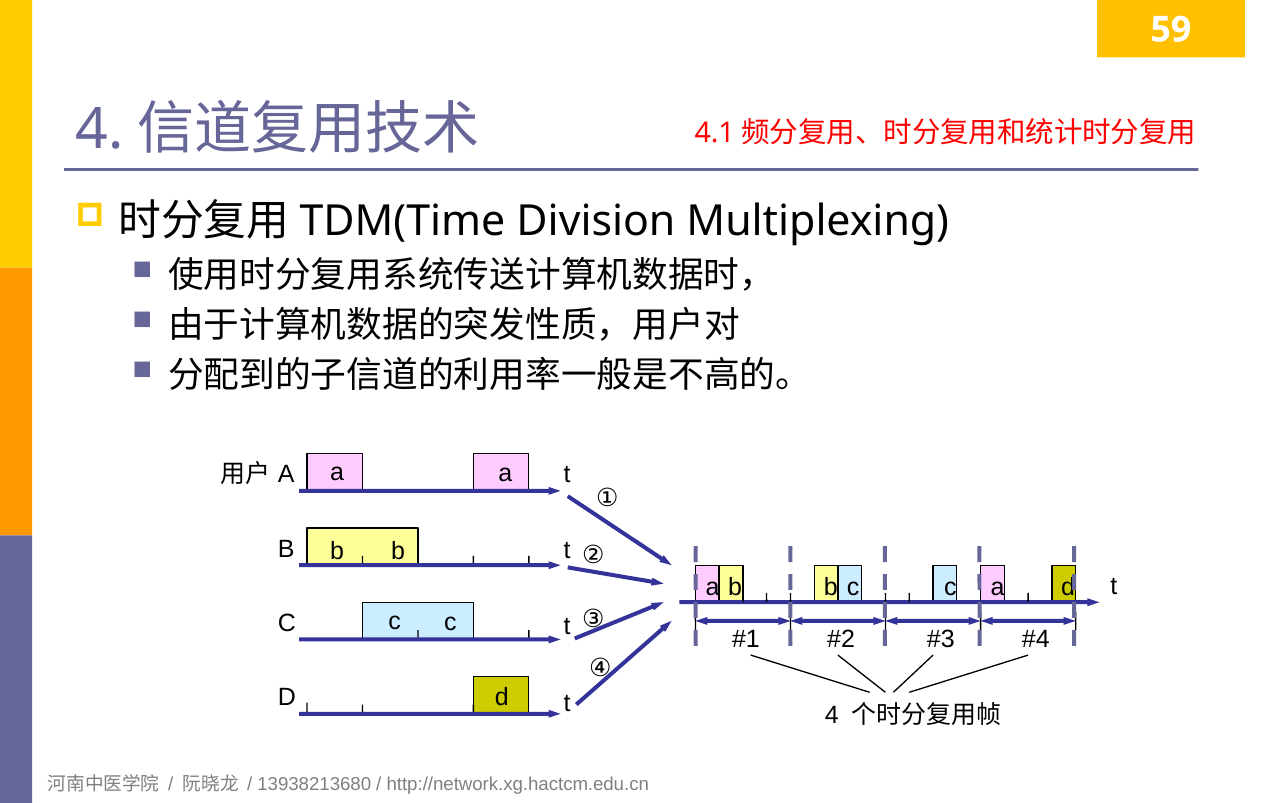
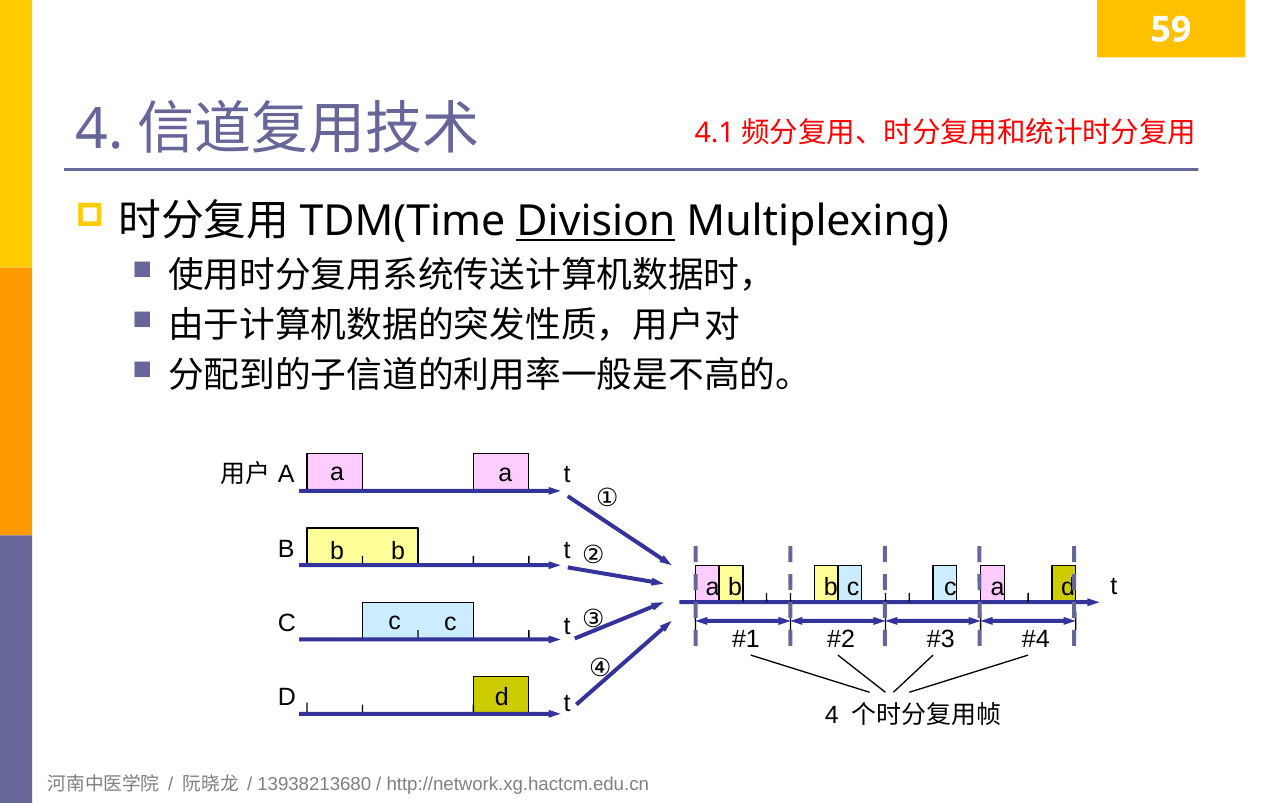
Division underline: none -> present (596, 222)
